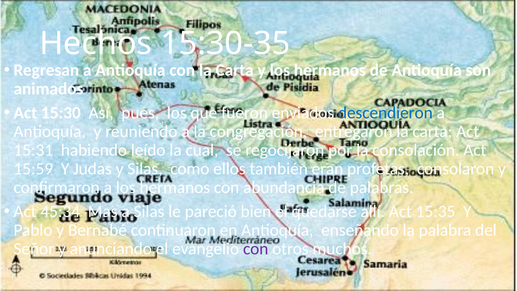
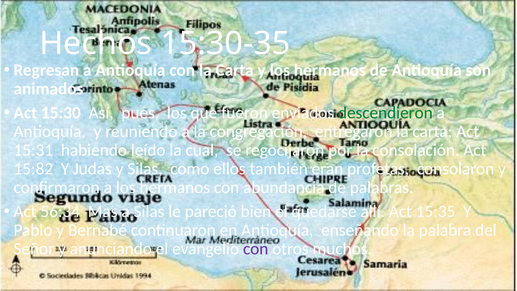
descendieron colour: blue -> green (385, 113)
15:59: 15:59 -> 15:82 (33, 169)
45:34: 45:34 -> 56:34 (60, 211)
